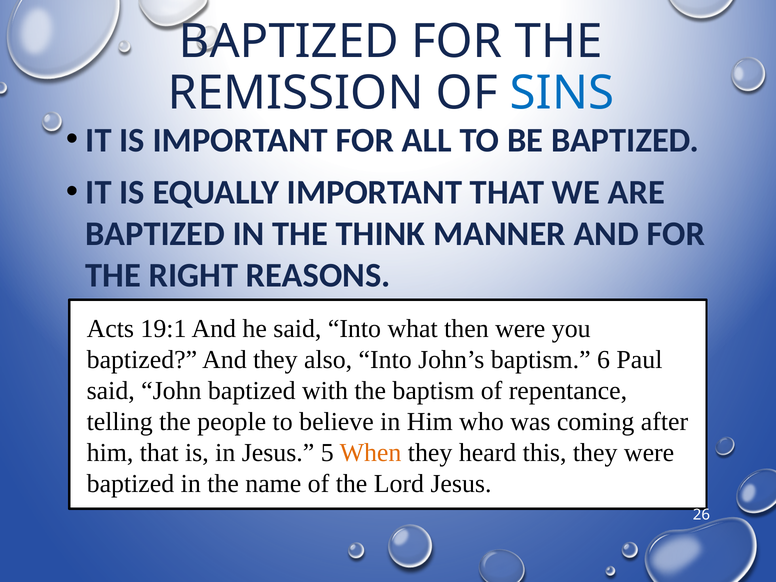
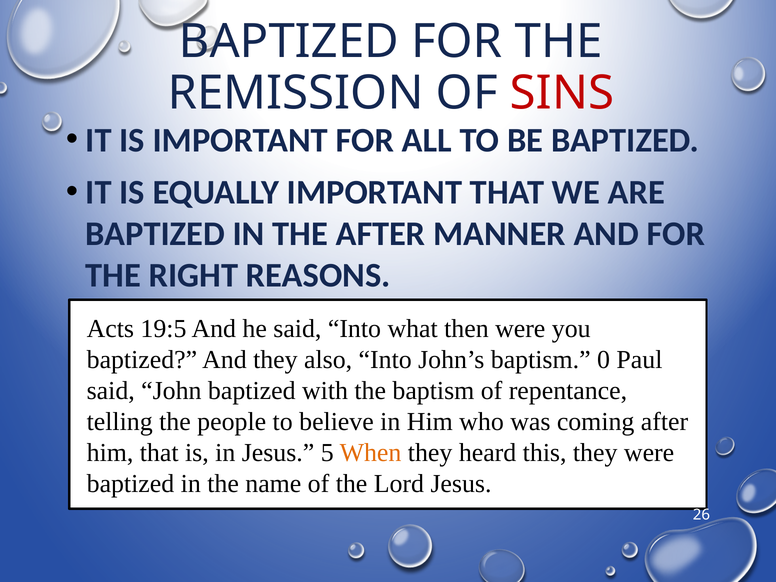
SINS colour: blue -> red (562, 93)
THE THINK: THINK -> AFTER (381, 234)
19:1: 19:1 -> 19:5 (163, 329)
6: 6 -> 0 (604, 360)
